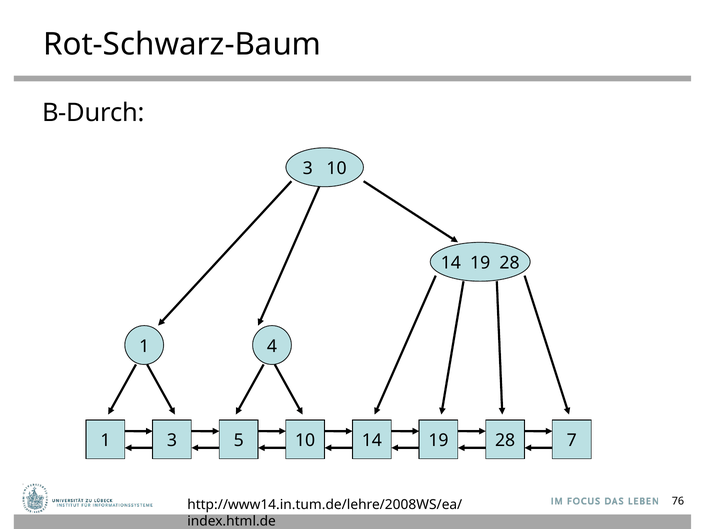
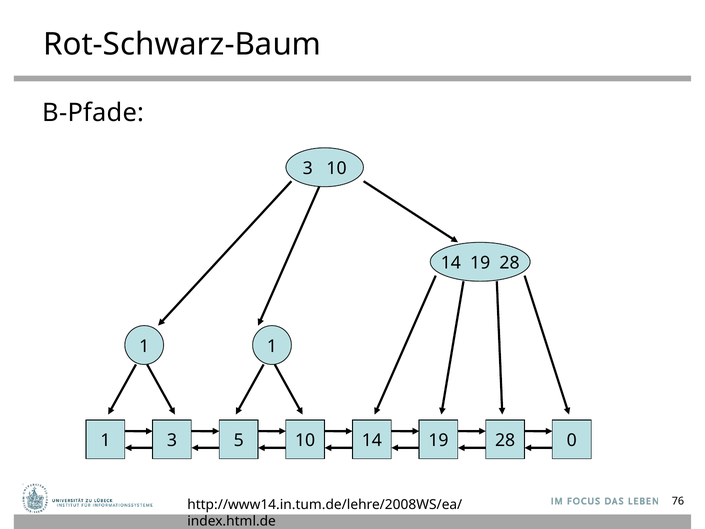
B-Durch: B-Durch -> B-Pfade (93, 113)
1 4: 4 -> 1 (272, 346)
7: 7 -> 0 (572, 440)
